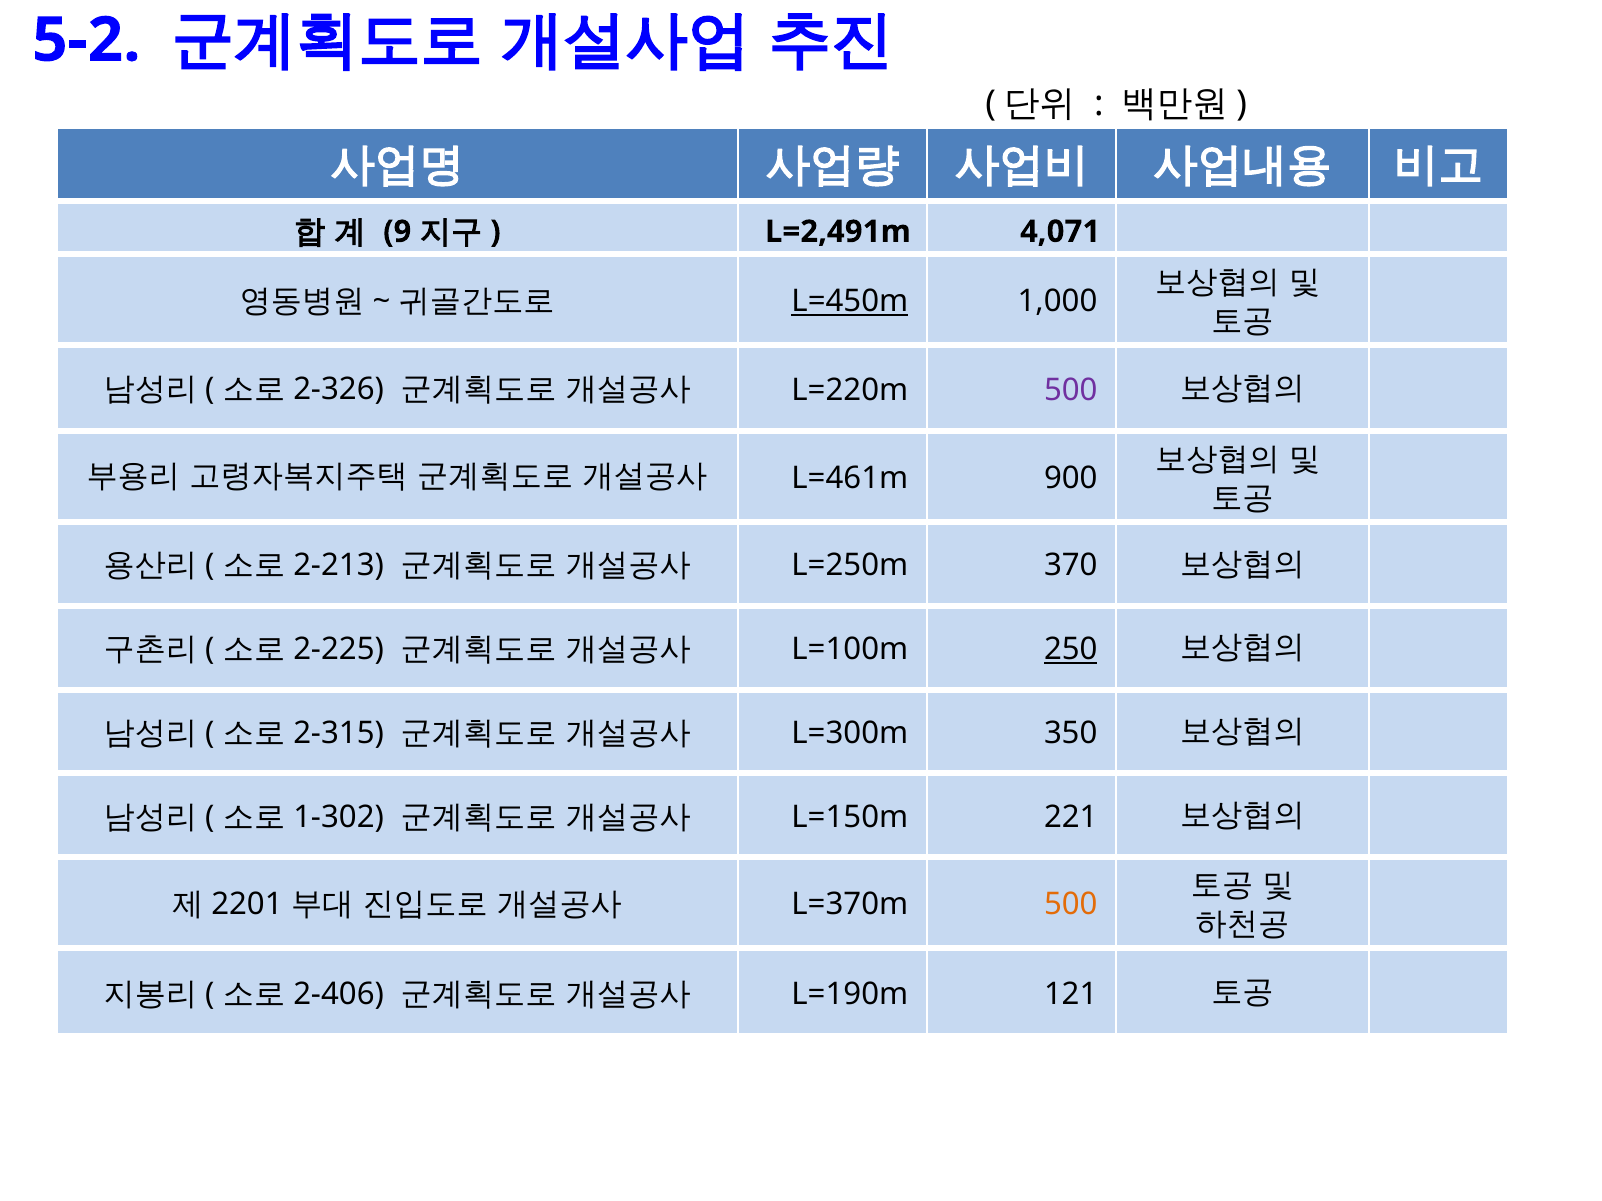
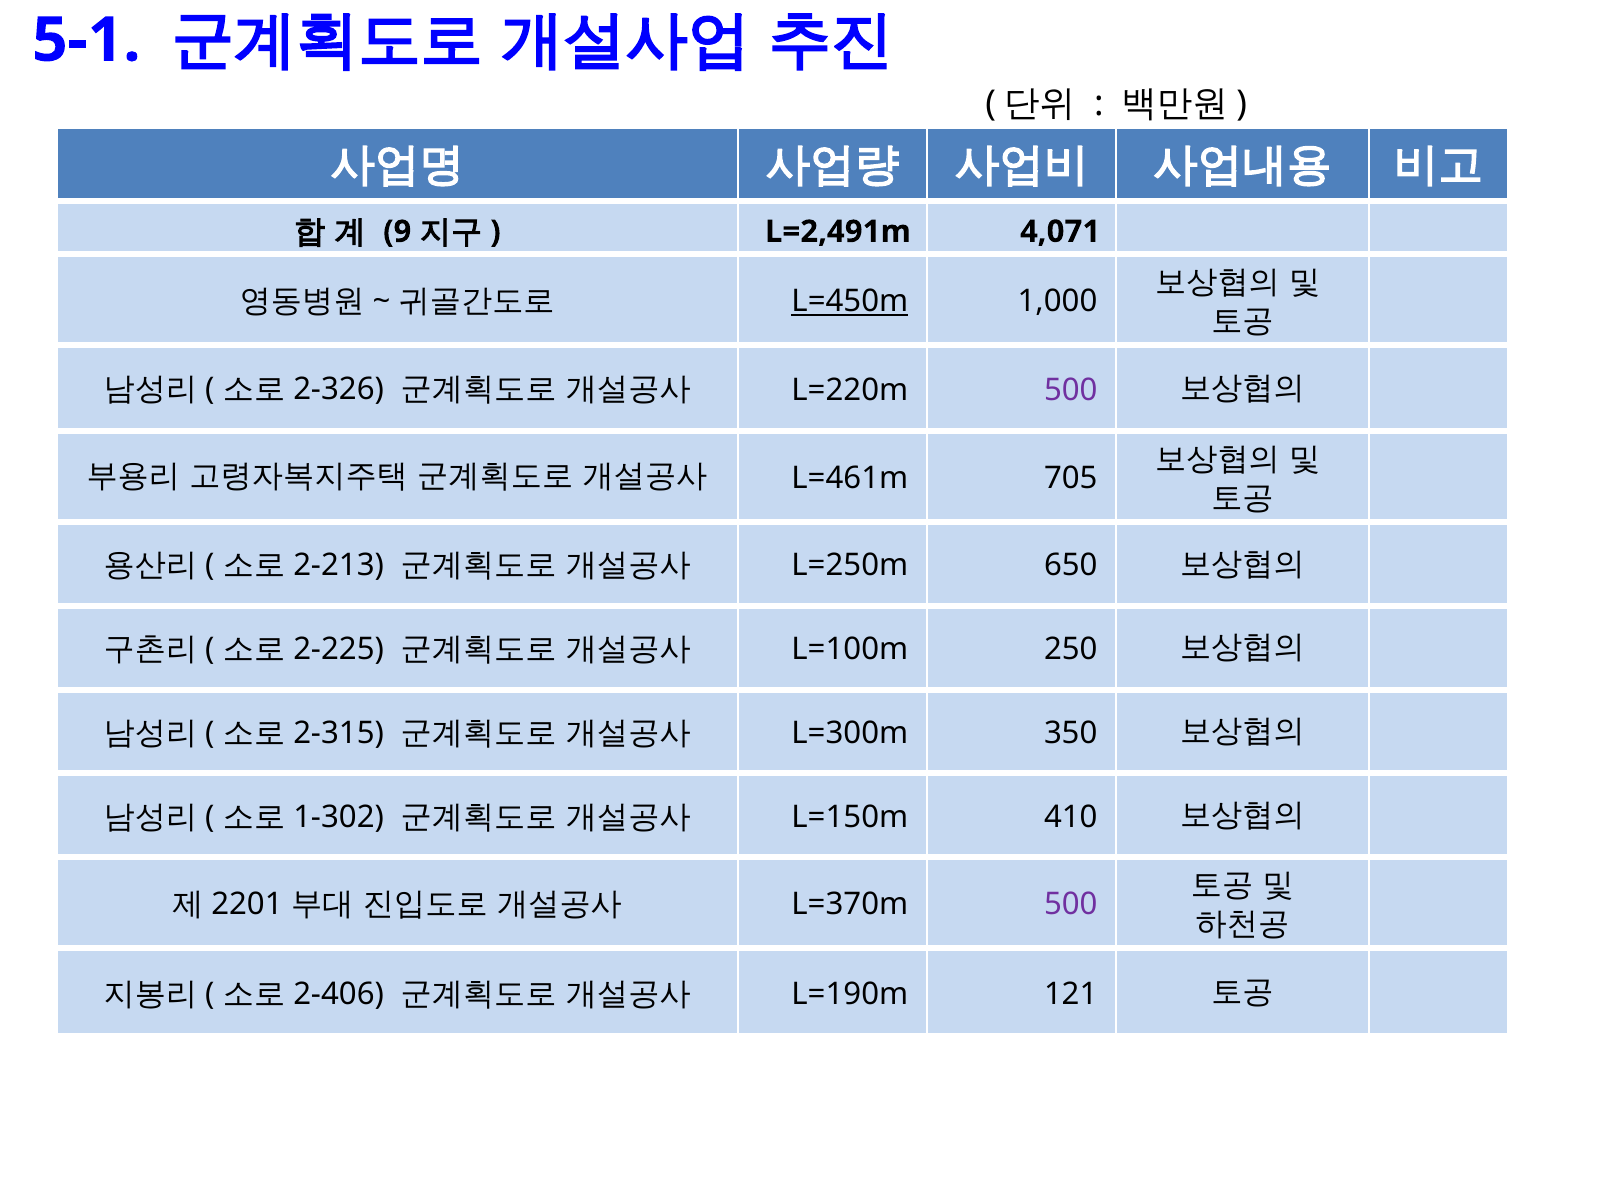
5-2: 5-2 -> 5-1 (86, 40)
900: 900 -> 705 (1071, 479)
370: 370 -> 650 (1071, 566)
250 underline: present -> none (1071, 650)
221: 221 -> 410 (1071, 818)
500 colour: orange -> purple (1071, 905)
